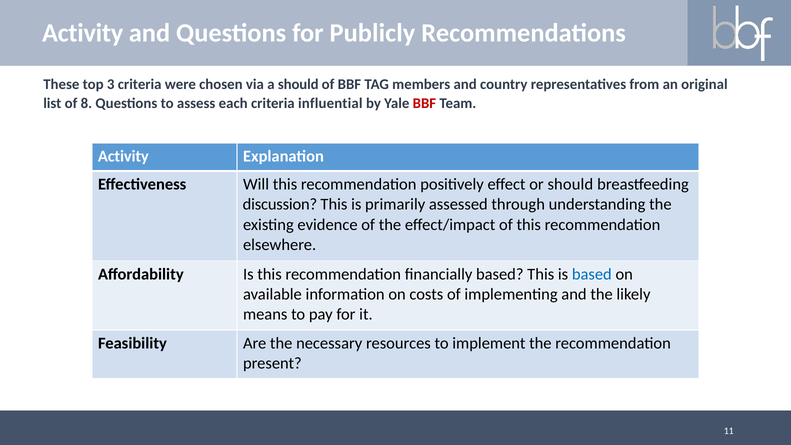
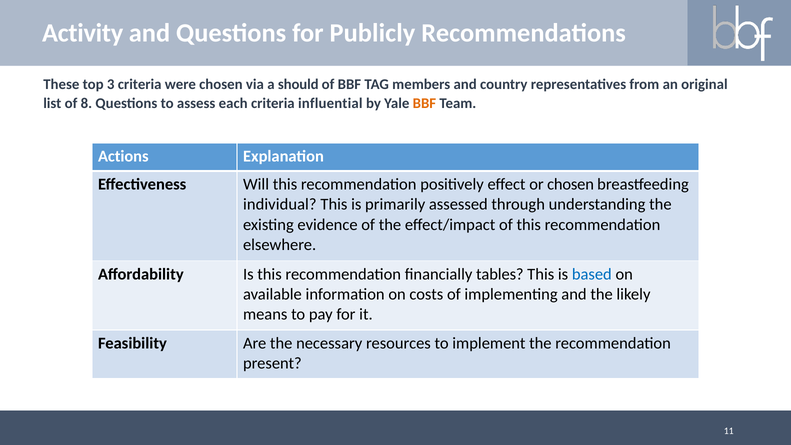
BBF colour: red -> orange (424, 103)
Activity: Activity -> Actions (123, 156)
or should: should -> chosen (571, 184)
discussion: discussion -> individual (280, 204)
financially based: based -> tables (500, 274)
